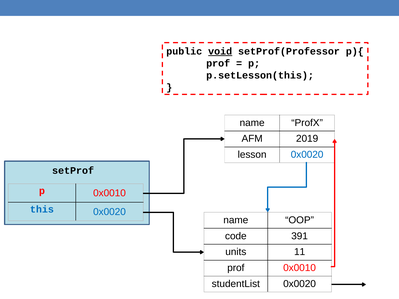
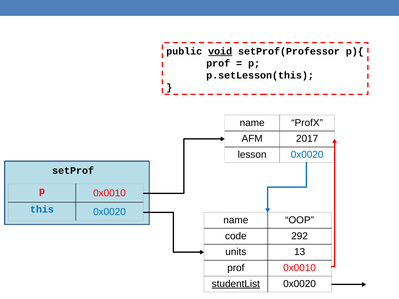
2019: 2019 -> 2017 (307, 139)
391: 391 -> 292 (300, 236)
11: 11 -> 13 (300, 252)
studentList underline: none -> present (236, 284)
